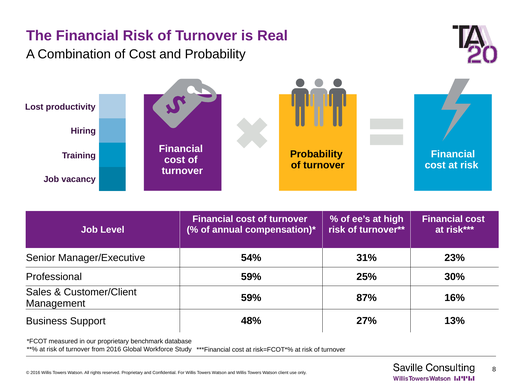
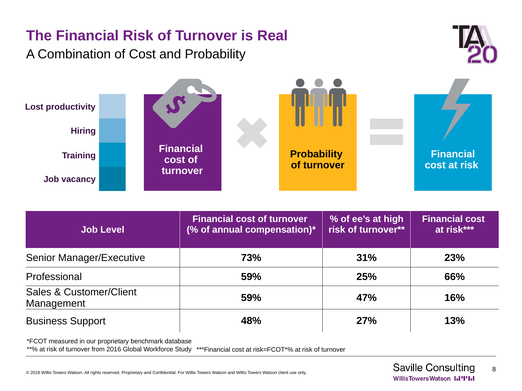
54%: 54% -> 73% (251, 258)
30%: 30% -> 66% (455, 277)
87%: 87% -> 47% (367, 298)
